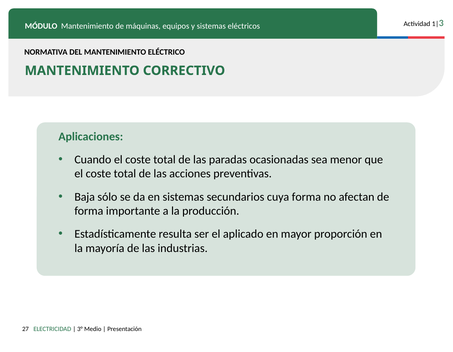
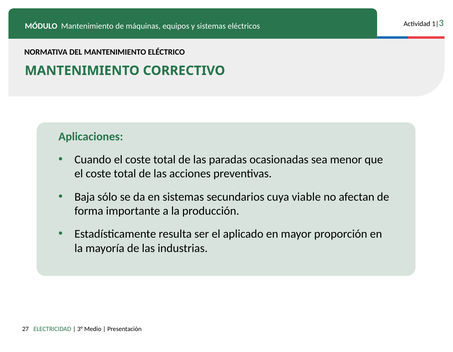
cuya forma: forma -> viable (306, 197)
